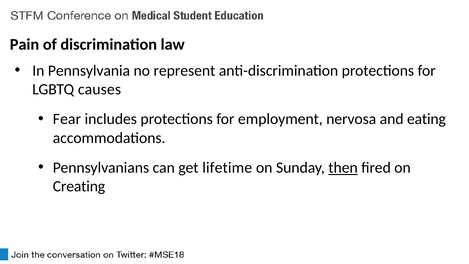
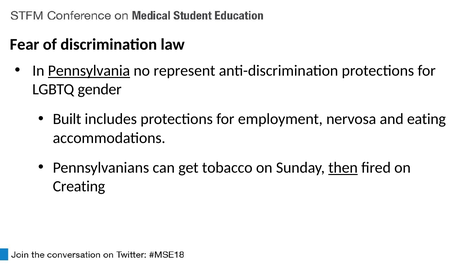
Pain: Pain -> Fear (25, 44)
Pennsylvania underline: none -> present (89, 71)
causes: causes -> gender (100, 89)
Fear: Fear -> Built (67, 119)
lifetime: lifetime -> tobacco (227, 168)
